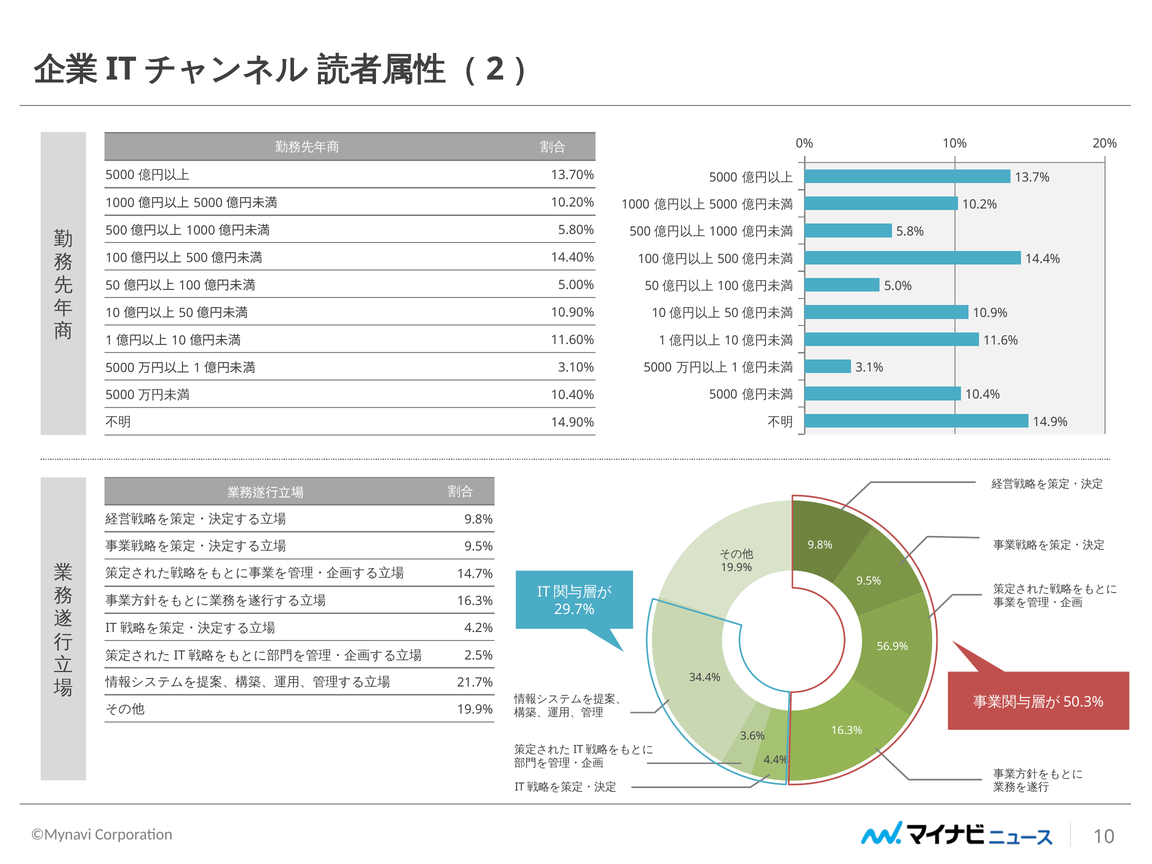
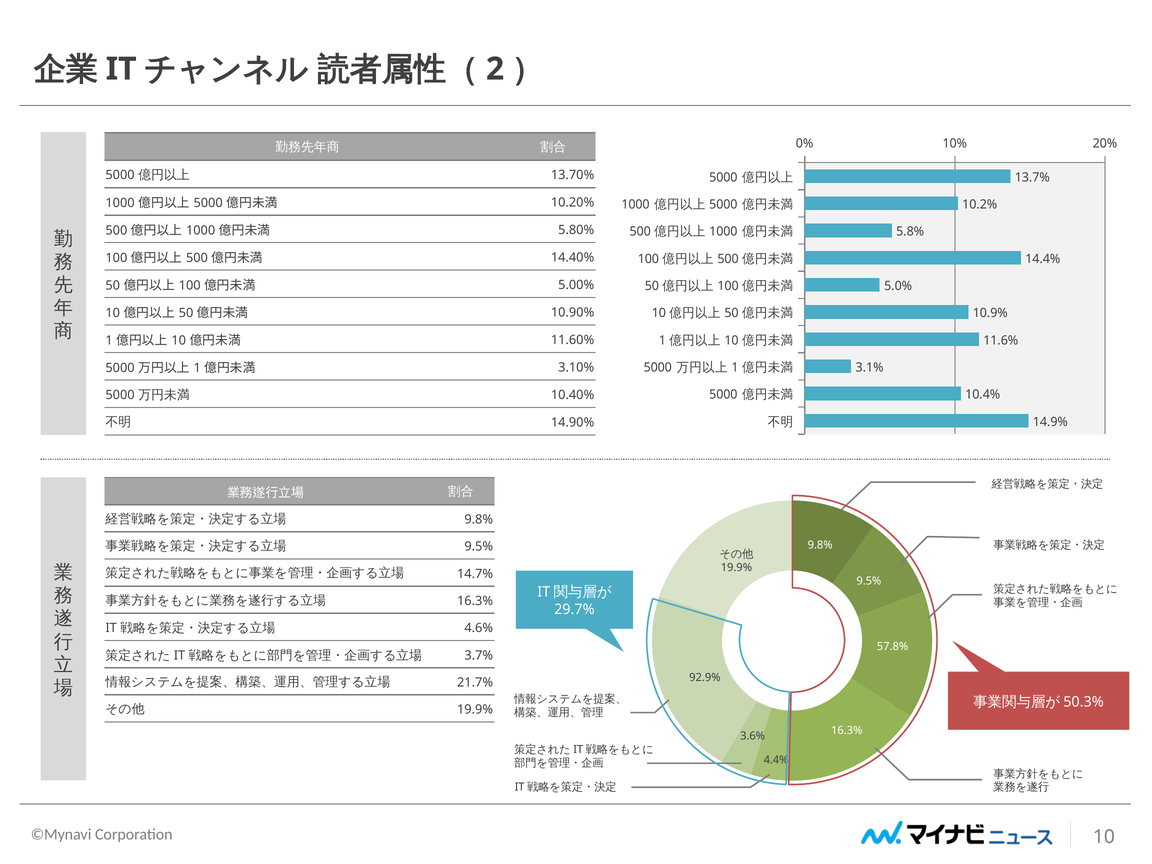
4.2%: 4.2% -> 4.6% (479, 628)
56.9%: 56.9% -> 57.8% (893, 646)
2.5%: 2.5% -> 3.7% (479, 655)
34.4%: 34.4% -> 92.9% (705, 677)
